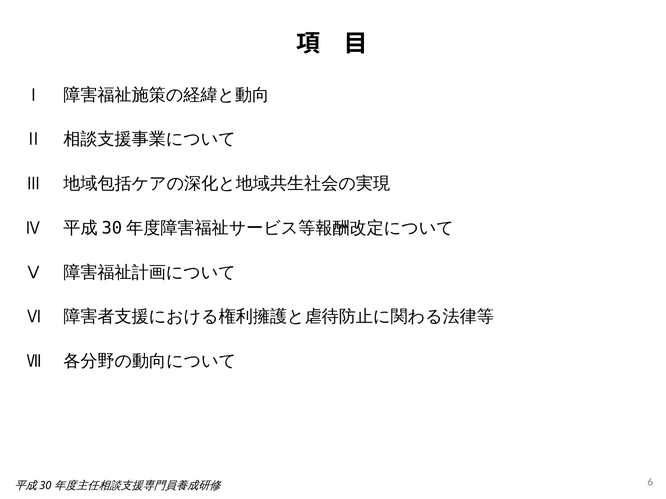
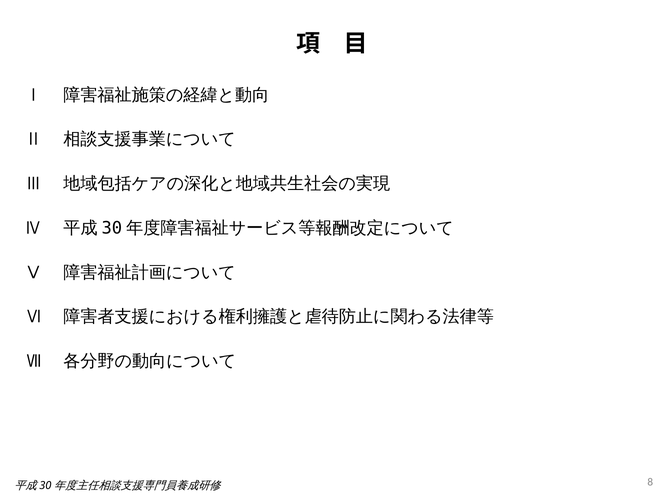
6: 6 -> 8 (650, 483)
